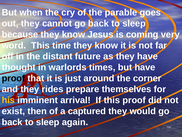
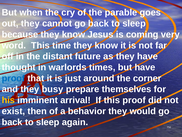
proof colour: black -> blue (13, 78)
rides: rides -> busy (52, 89)
captured: captured -> behavior (87, 111)
